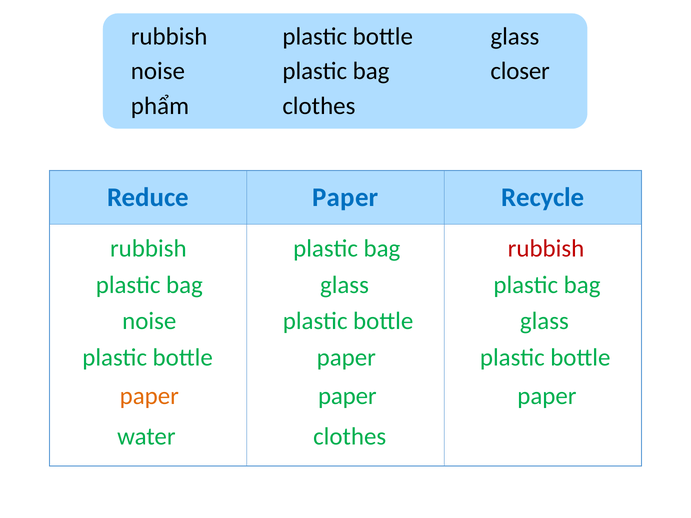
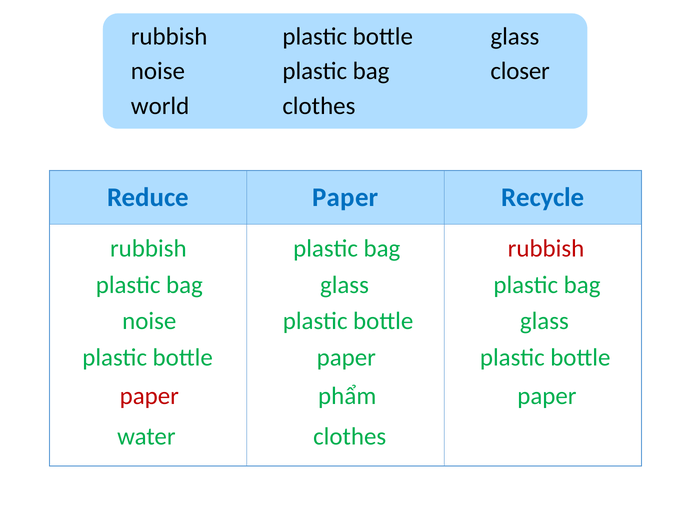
phẩm: phẩm -> world (160, 106)
paper colour: orange -> red (149, 396)
paper: paper -> phẩm (347, 396)
